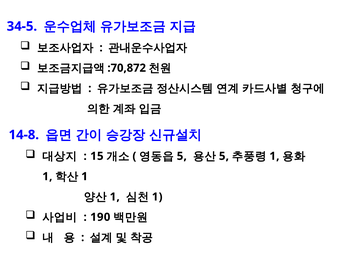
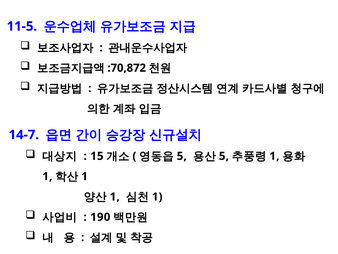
34-5: 34-5 -> 11-5 (22, 26)
14-8: 14-8 -> 14-7 (24, 135)
